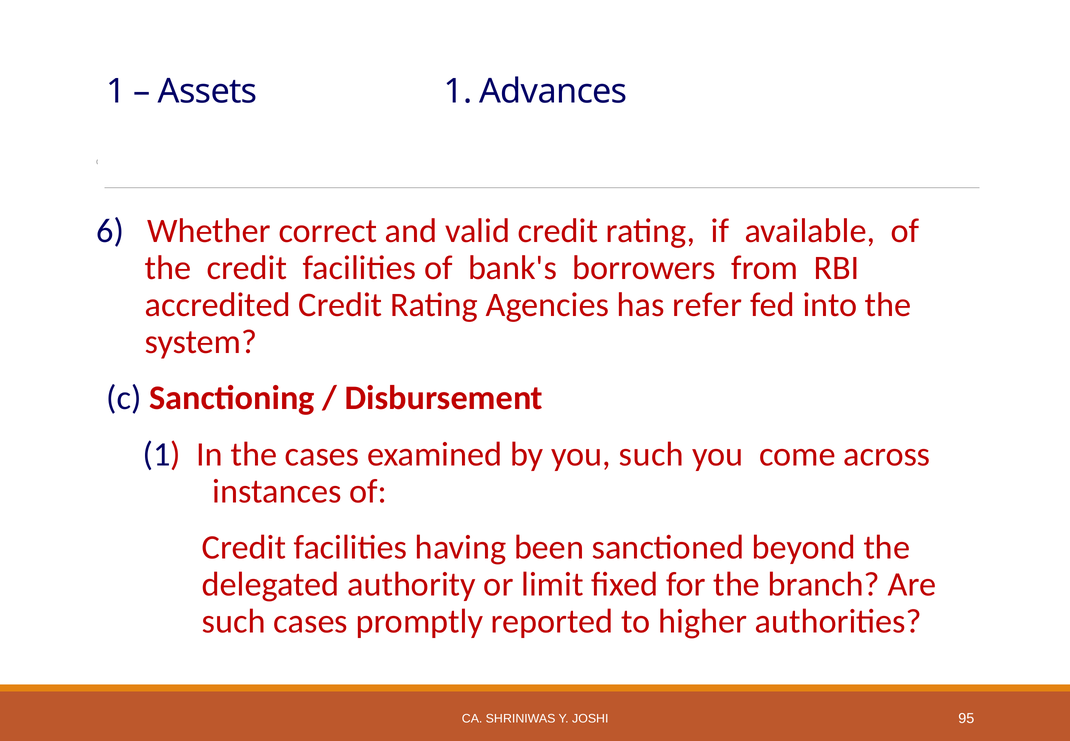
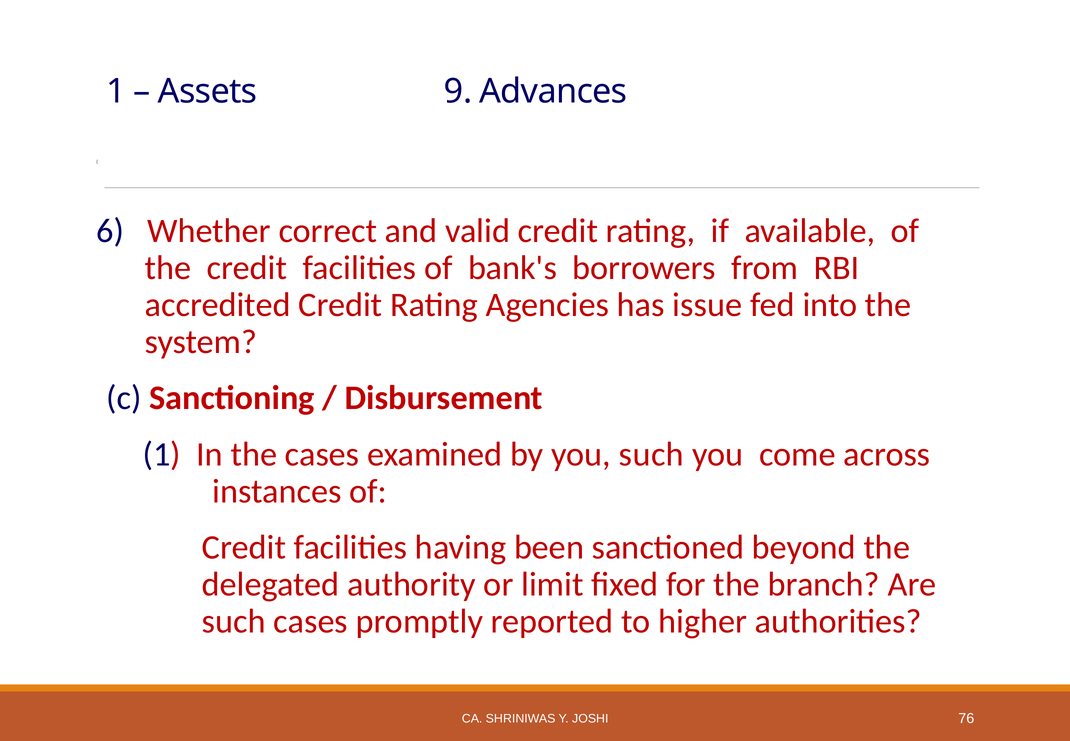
Assets 1: 1 -> 9 (458, 91)
refer: refer -> issue (707, 305)
95: 95 -> 76 (966, 719)
